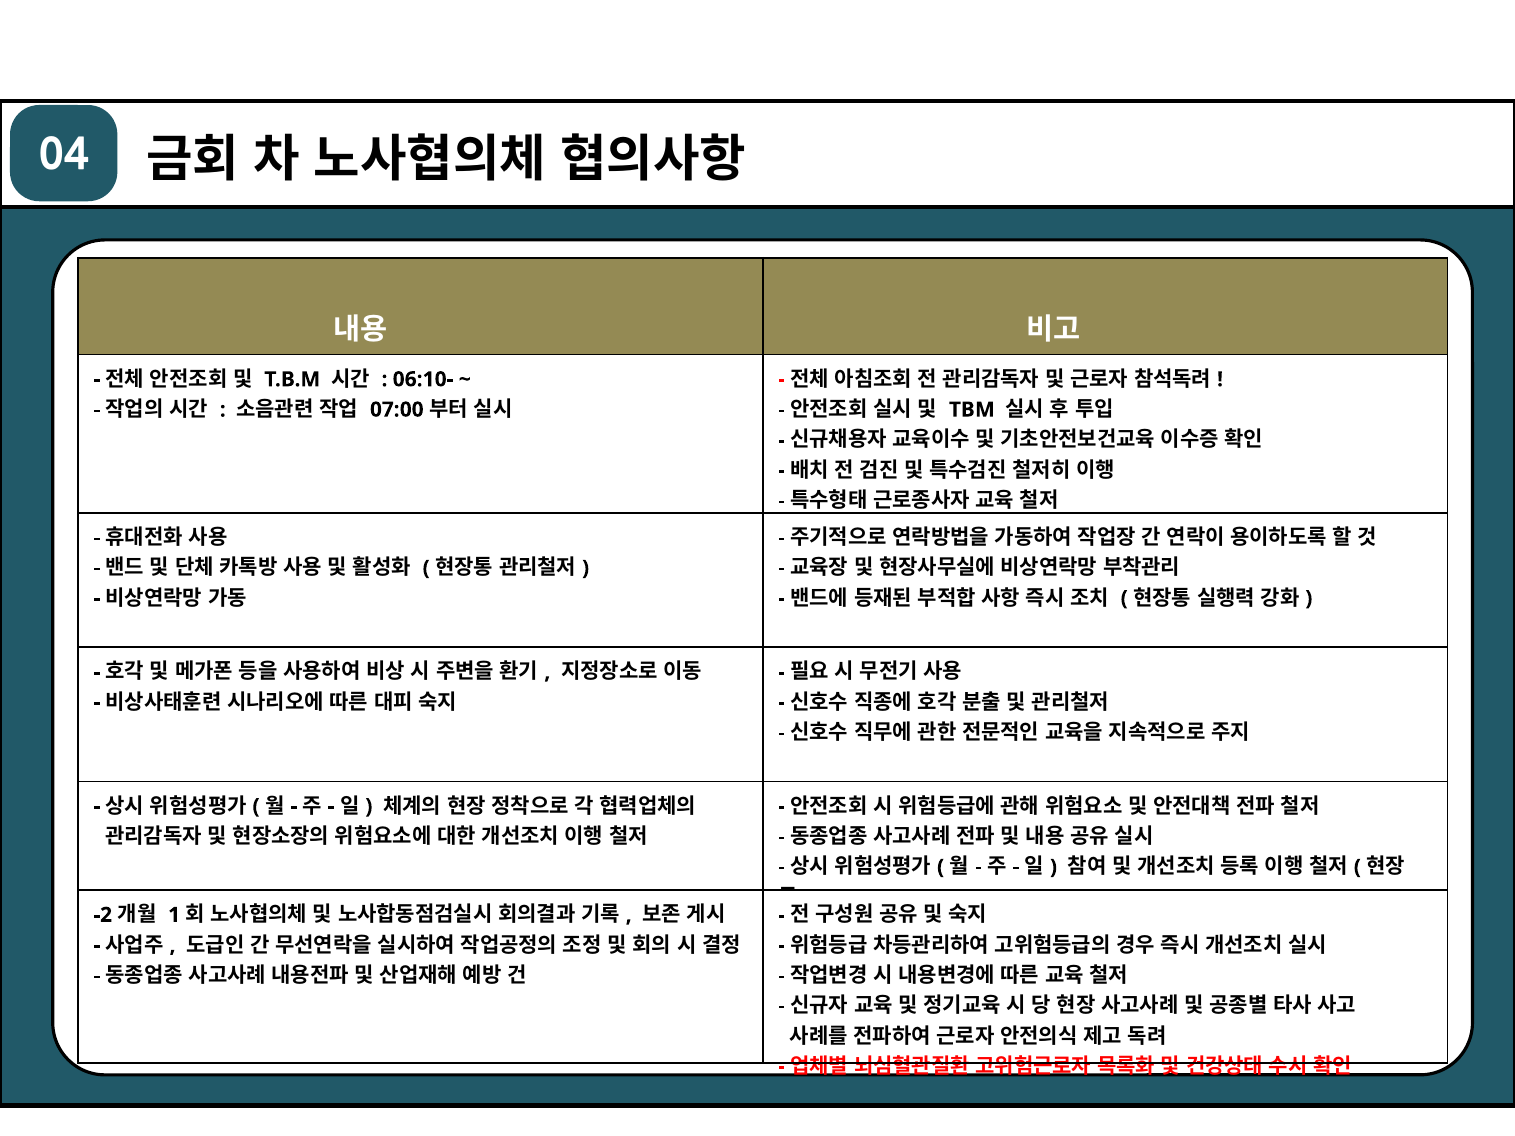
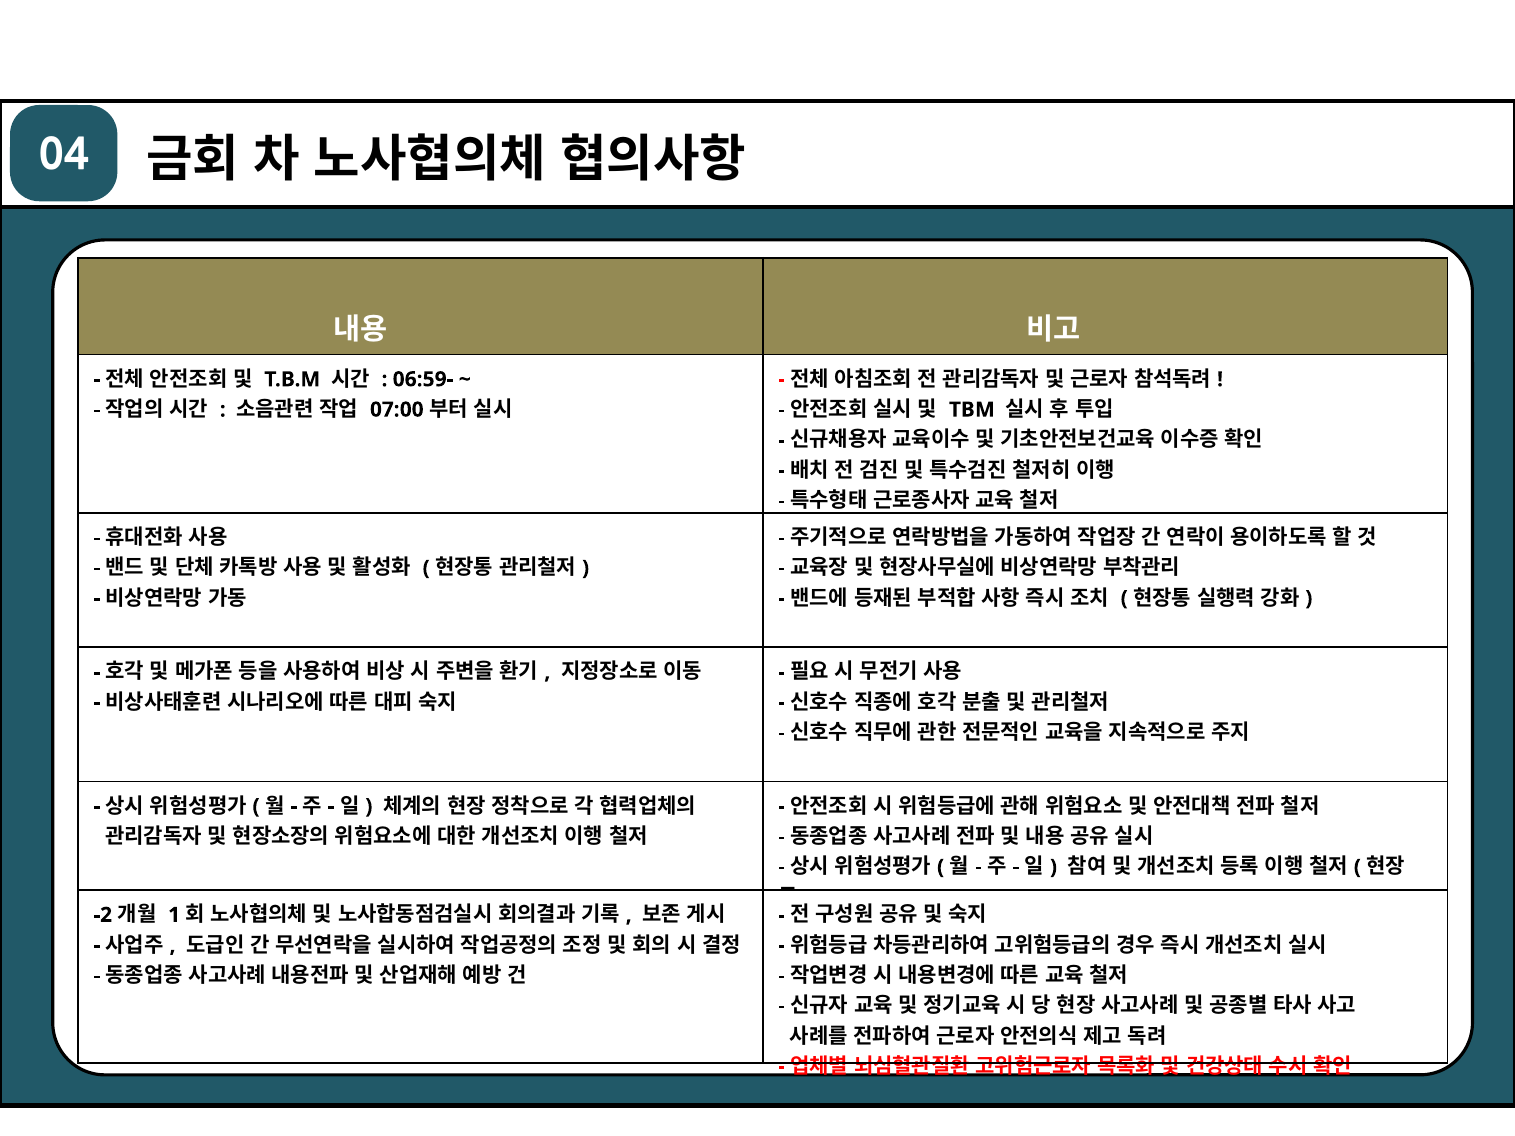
06:10-: 06:10- -> 06:59- (423, 379)
